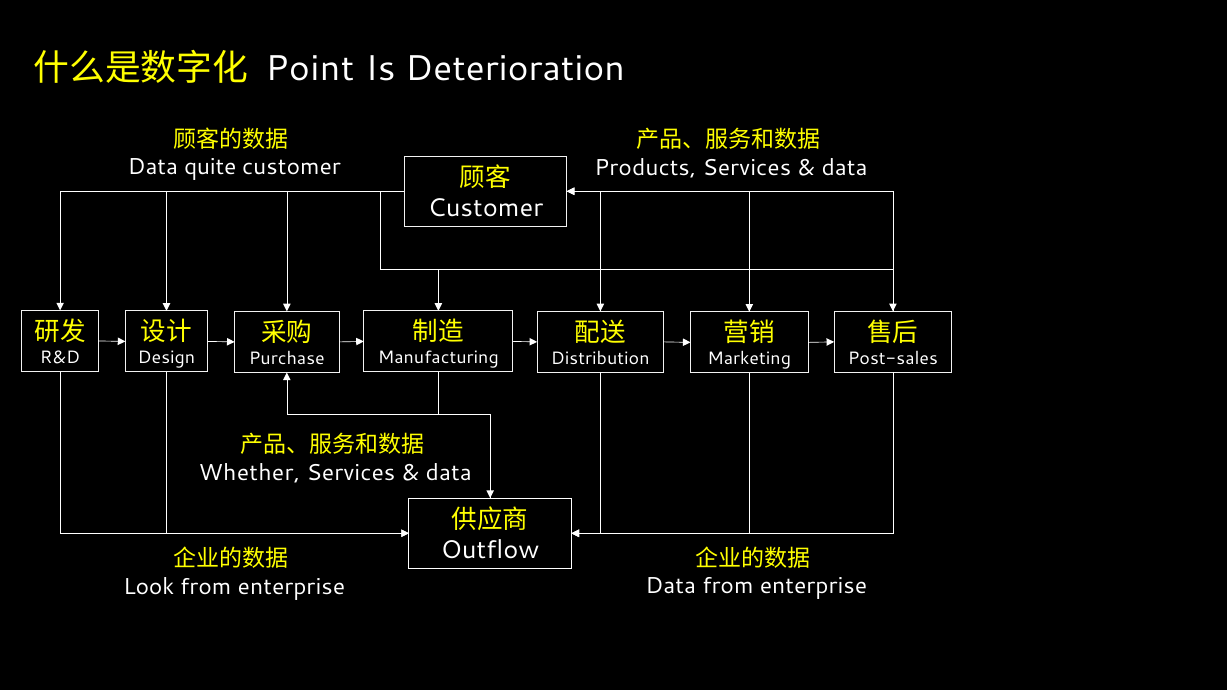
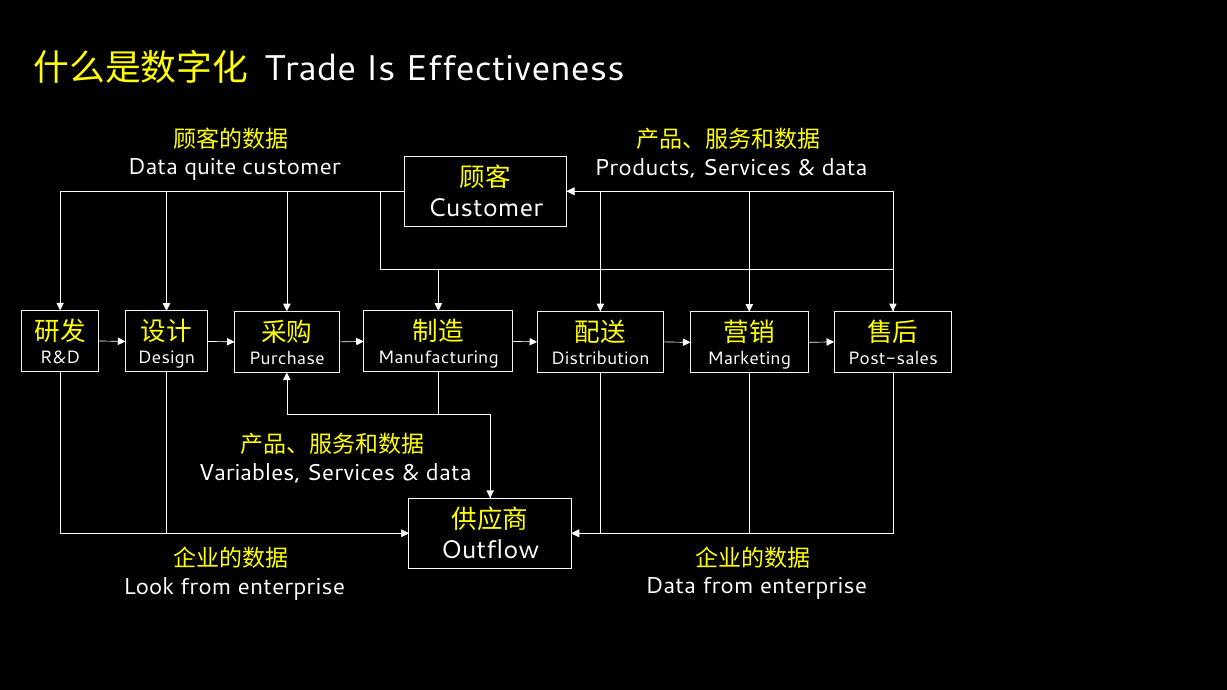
Point: Point -> Trade (310, 69)
Deterioration: Deterioration -> Effectiveness (515, 69)
Whether: Whether -> Variables (250, 473)
